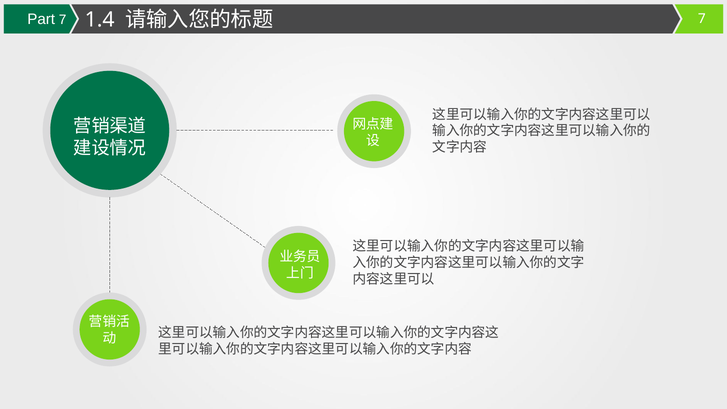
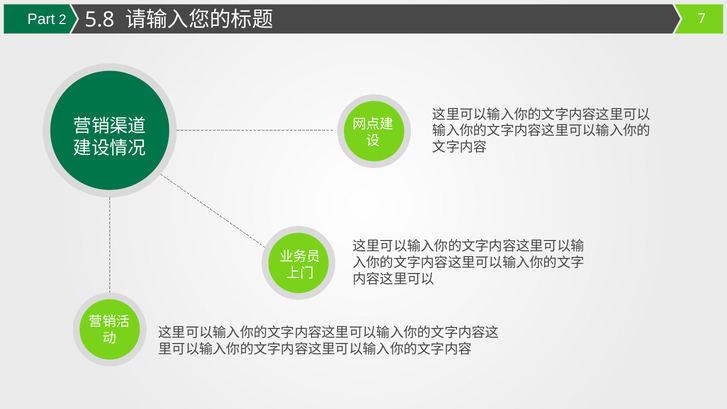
Part 7: 7 -> 2 (63, 20)
1.4: 1.4 -> 5.8 (100, 20)
